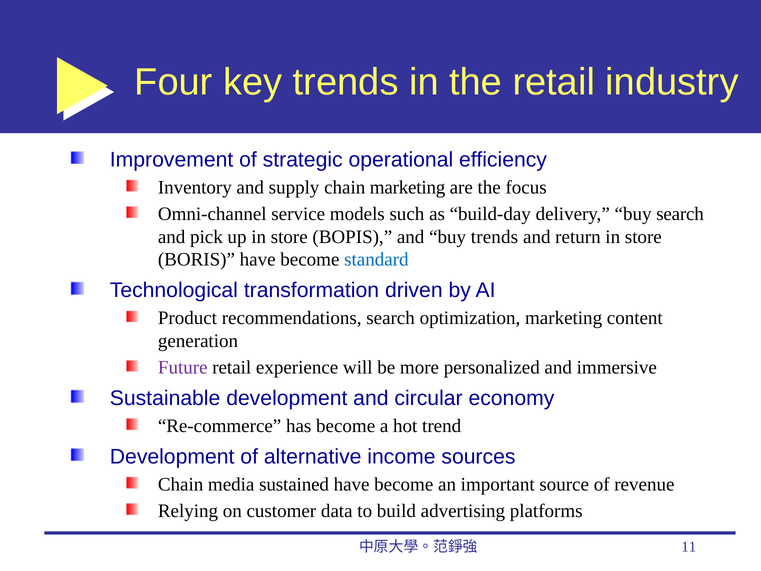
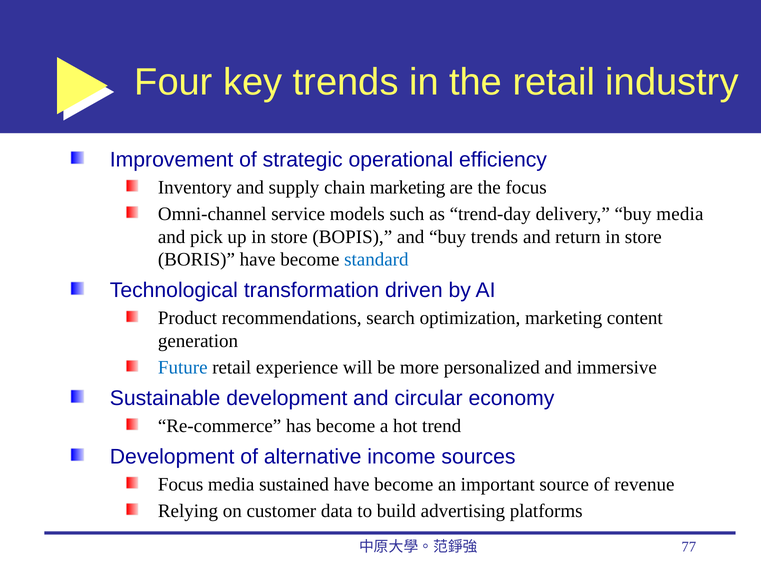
build-day: build-day -> trend-day (490, 214)
buy search: search -> media (680, 214)
Future colour: purple -> blue (183, 367)
Chain: Chain -> Focus (181, 484)
11: 11 -> 77 (689, 546)
